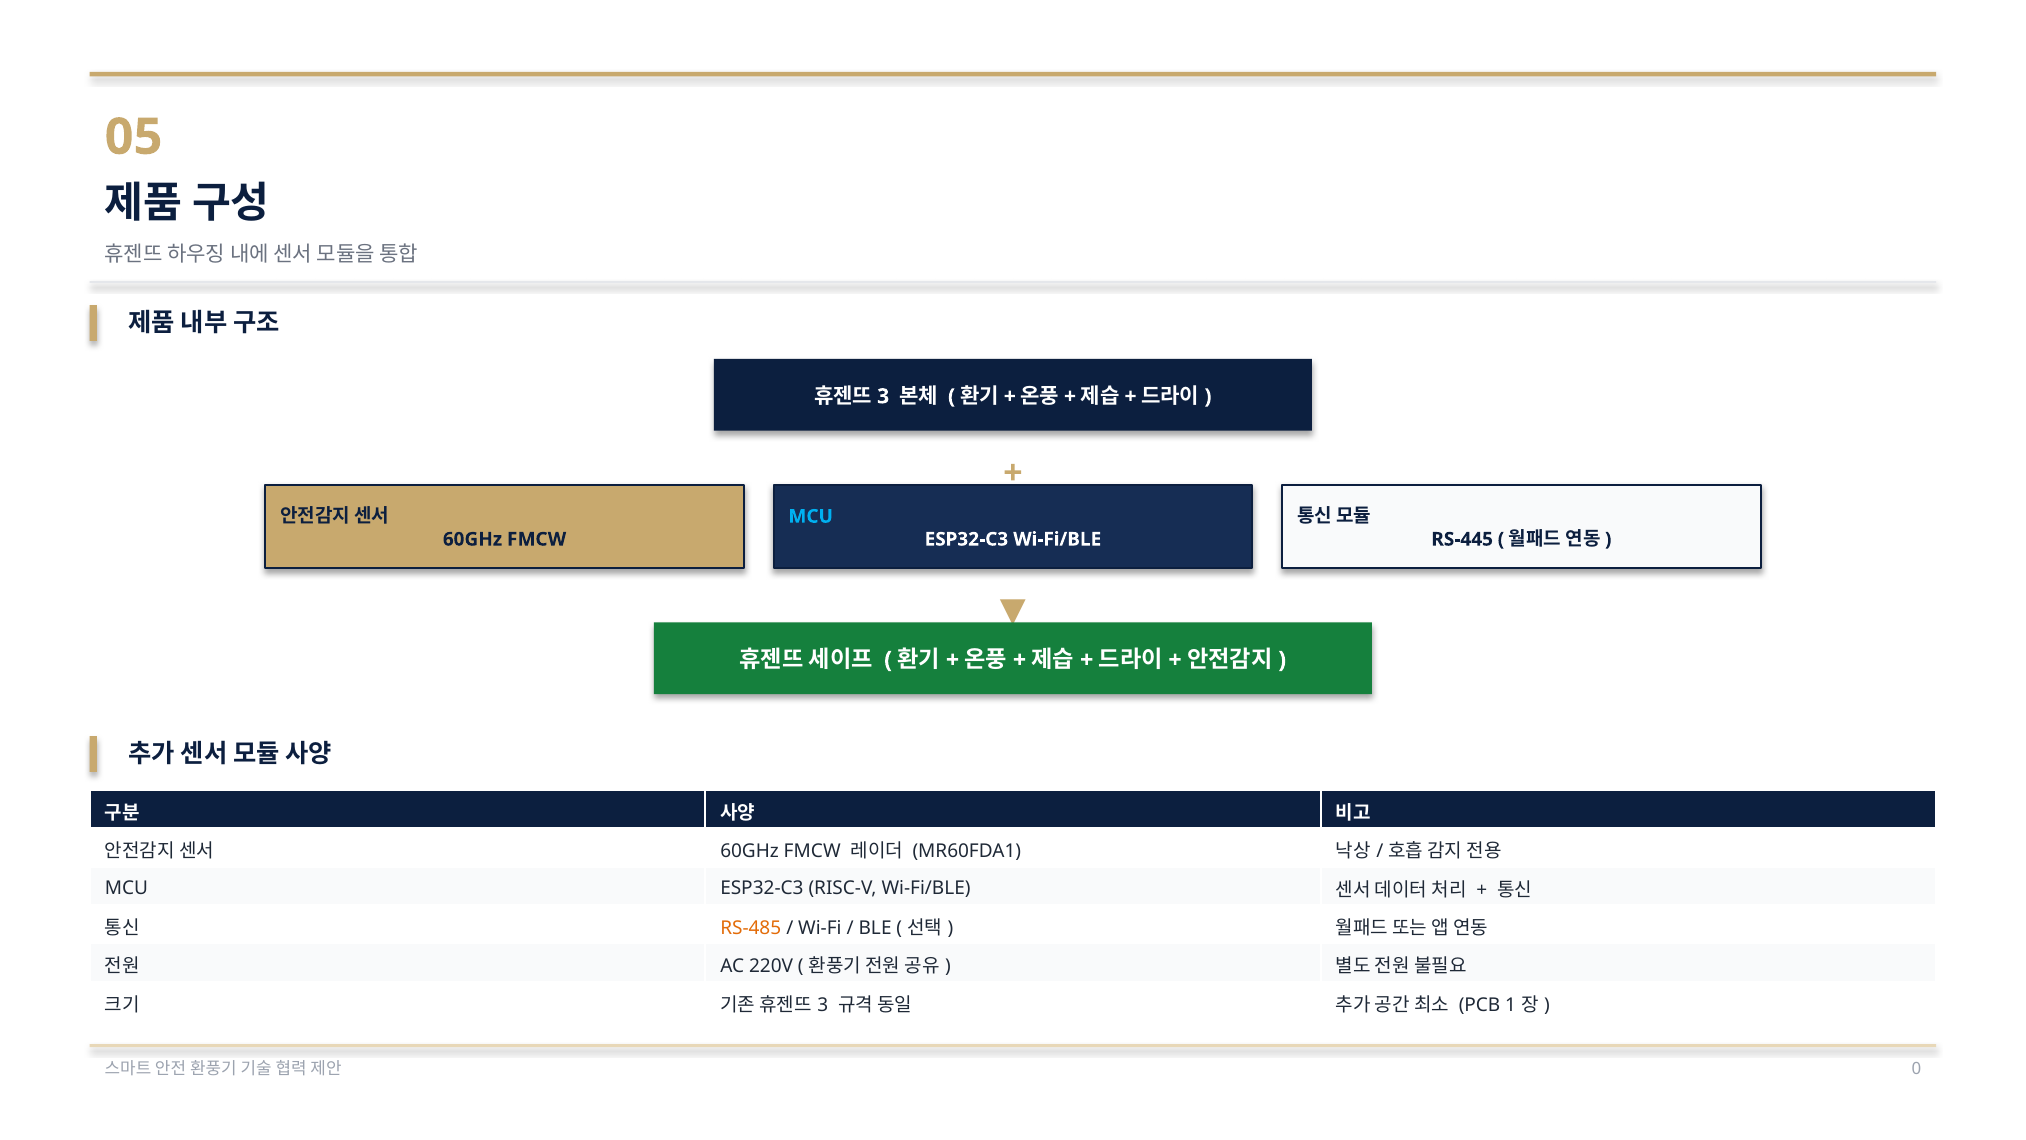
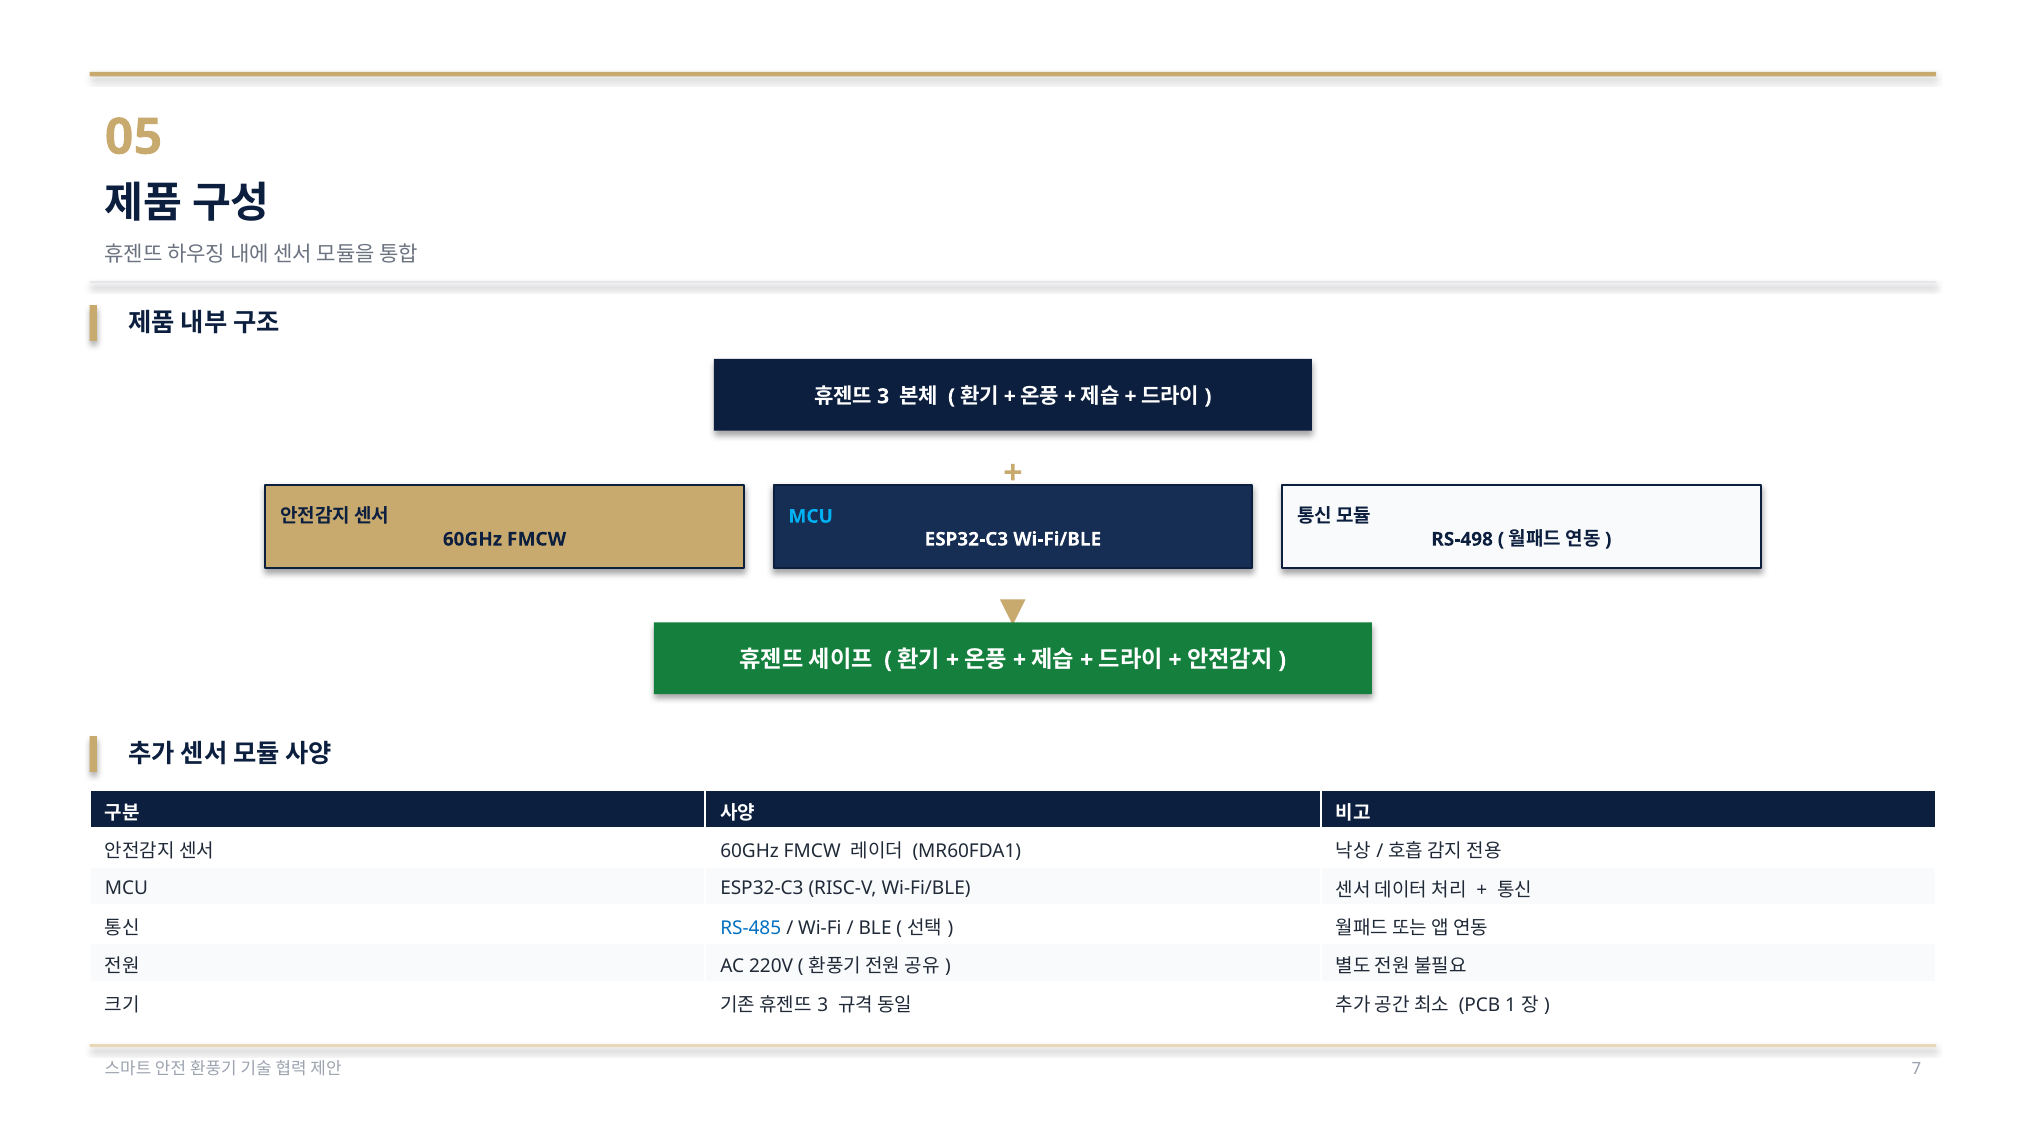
RS-445: RS-445 -> RS-498 (1462, 539)
RS-485 colour: orange -> blue (751, 928)
0: 0 -> 7 (1917, 1069)
